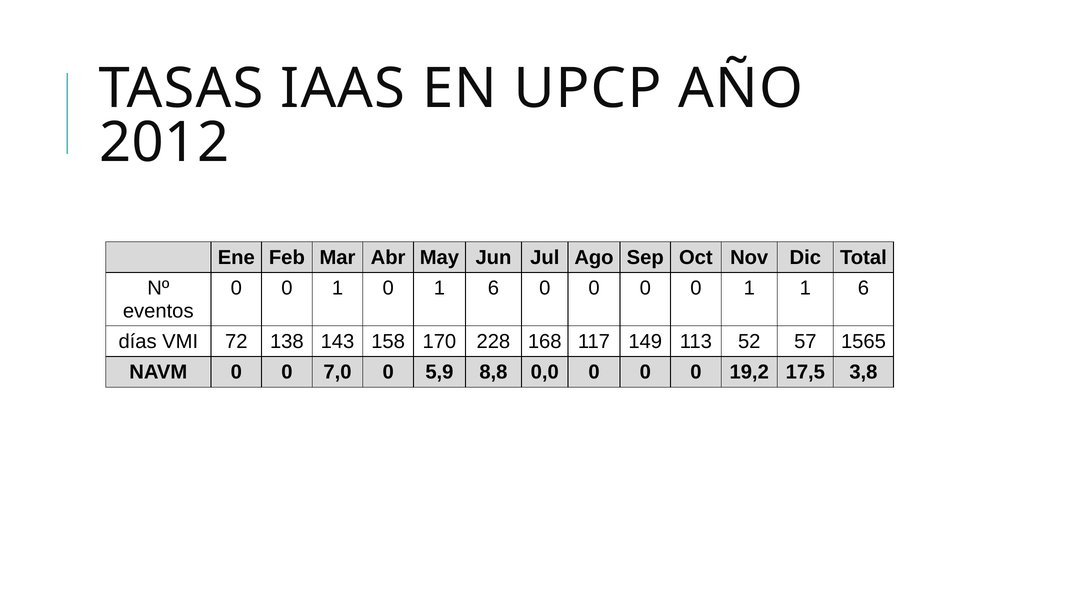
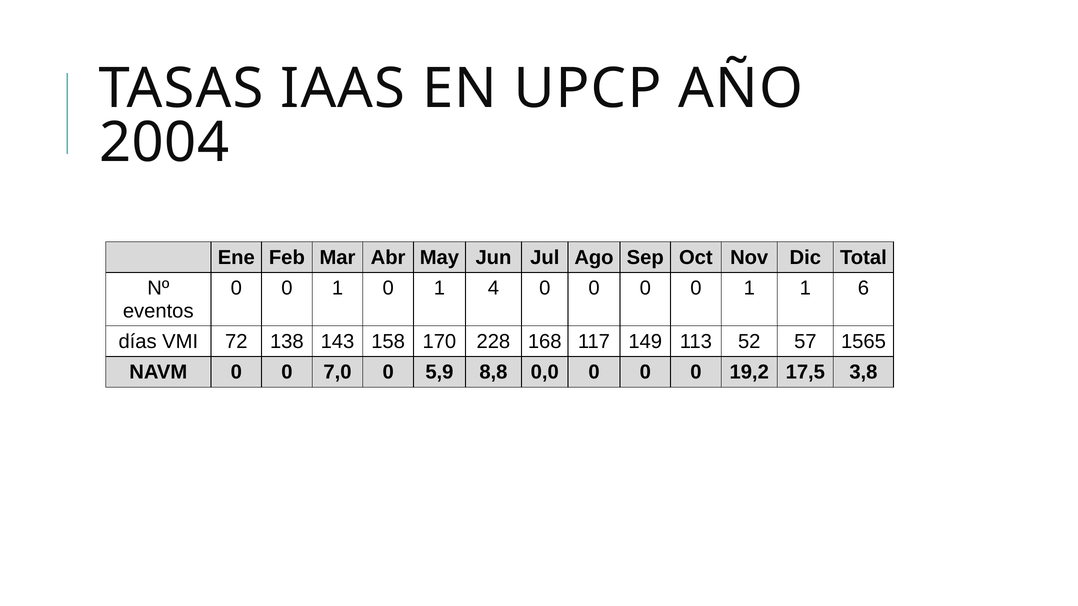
2012: 2012 -> 2004 (164, 143)
0 1 6: 6 -> 4 (493, 288)
